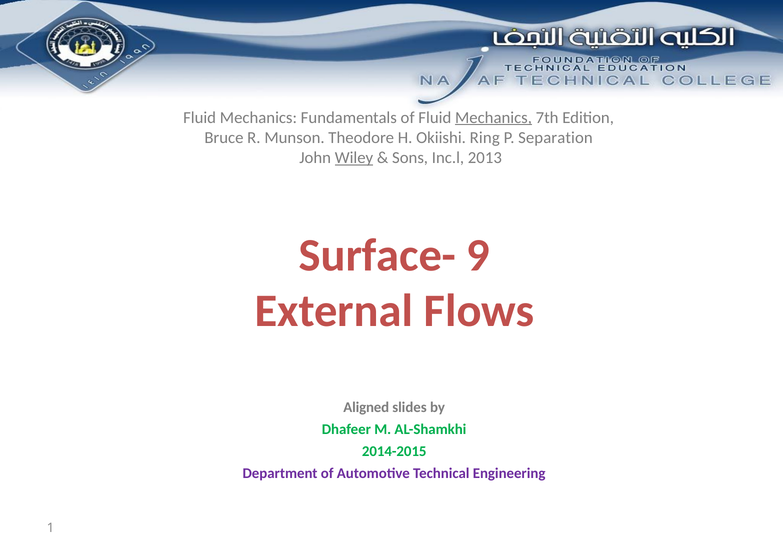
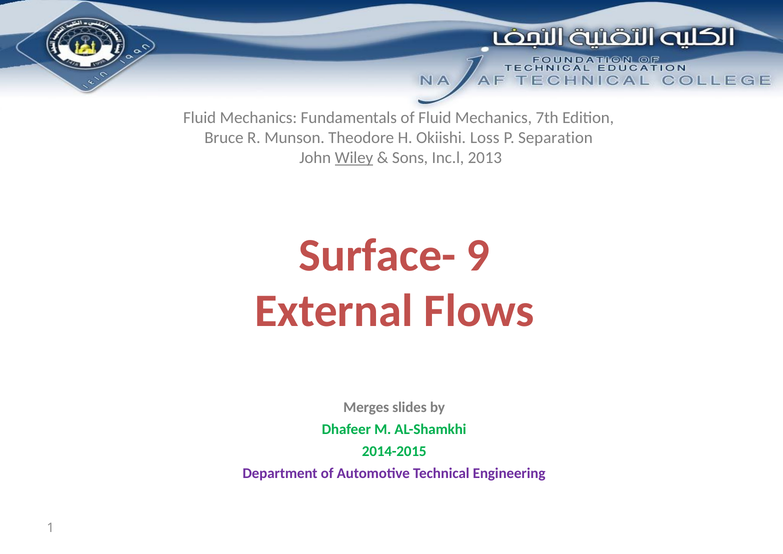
Mechanics underline: present -> none (494, 118)
Ring: Ring -> Loss (485, 138)
Aligned: Aligned -> Merges (366, 407)
